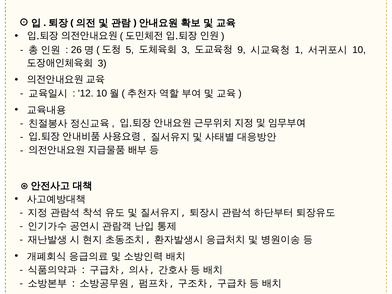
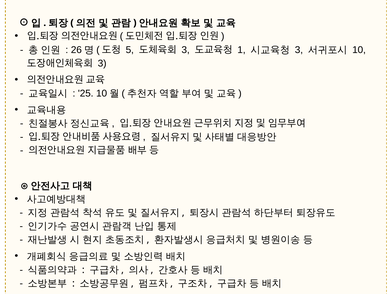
9: 9 -> 1 (241, 50)
1: 1 -> 3 (299, 50)
12: 12 -> 25 (86, 93)
